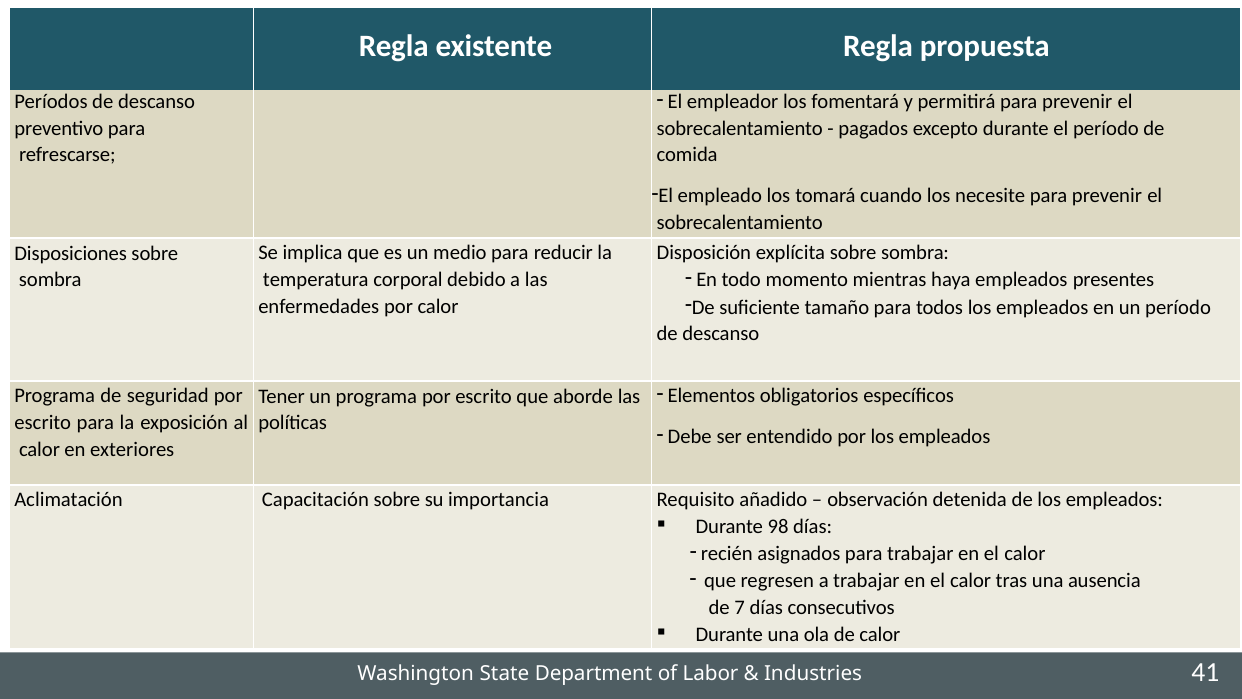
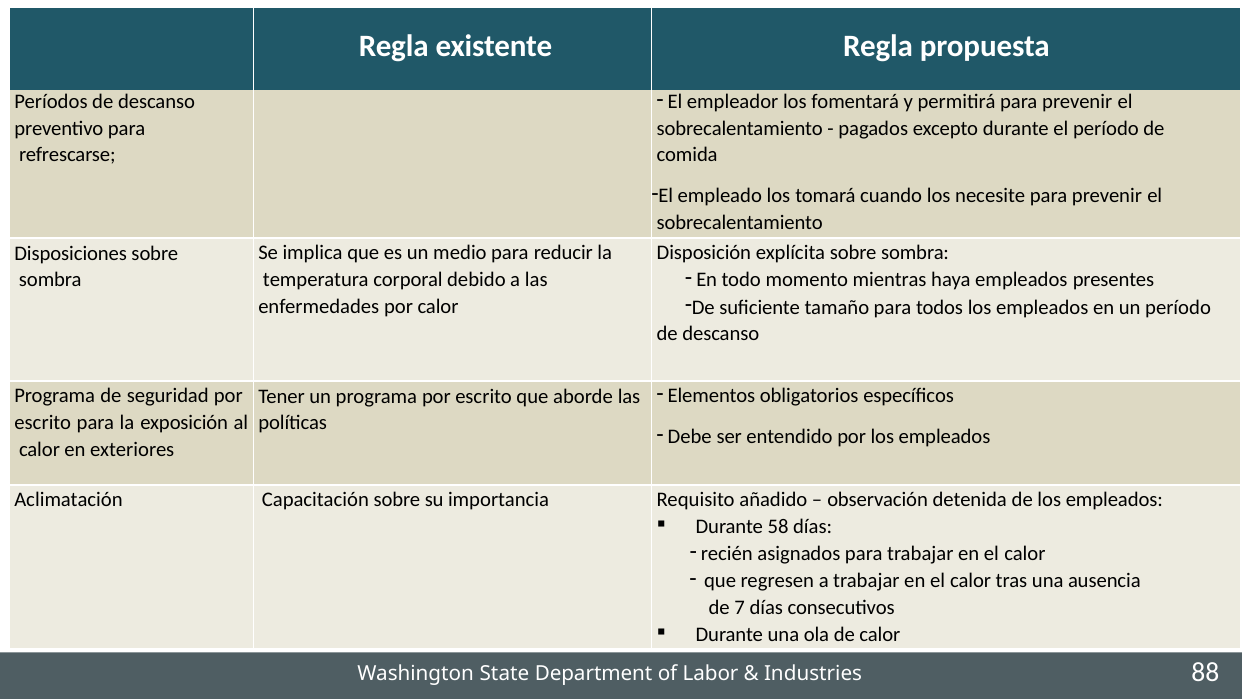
98: 98 -> 58 (778, 527)
41: 41 -> 88 (1205, 672)
